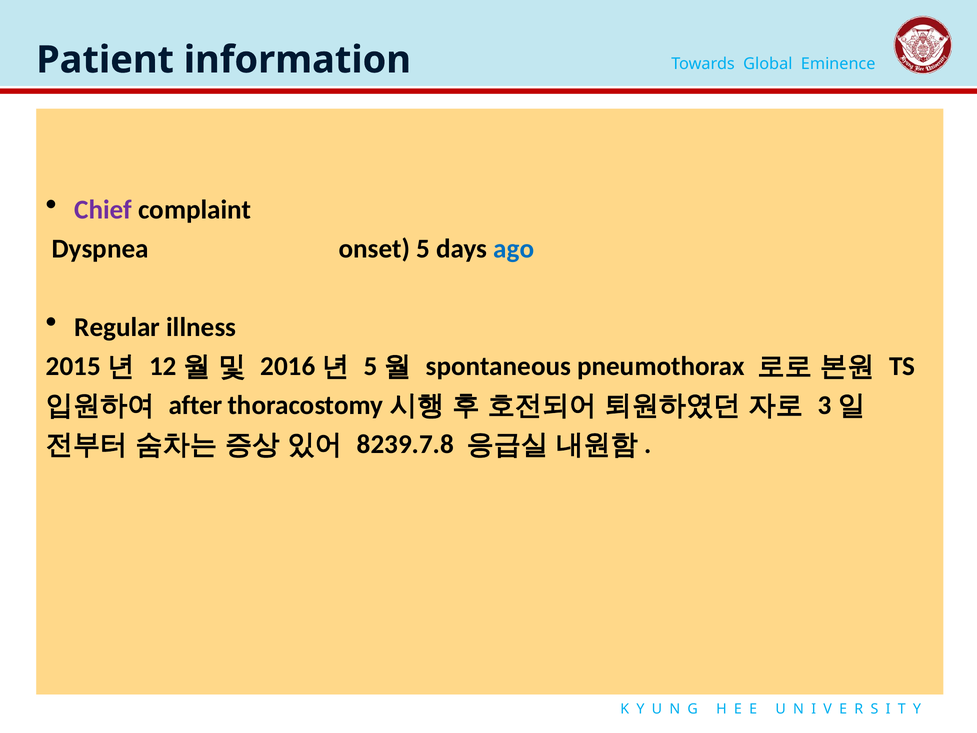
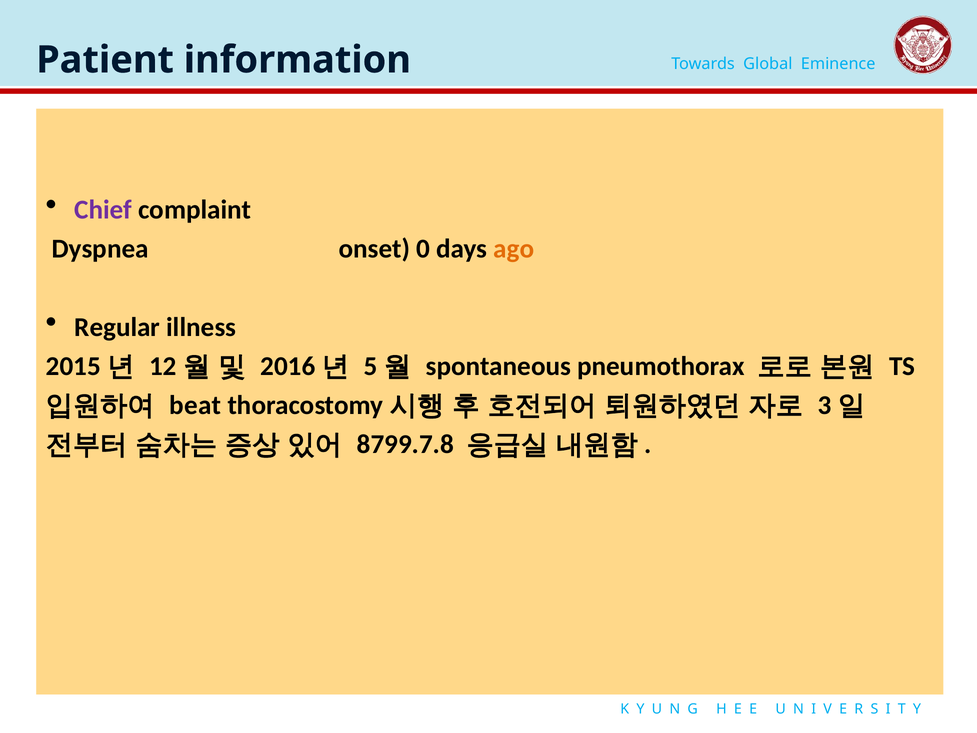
5: 5 -> 0 (423, 249)
ago colour: blue -> orange (514, 249)
after: after -> beat (195, 405)
8239.7.8: 8239.7.8 -> 8799.7.8 (405, 444)
